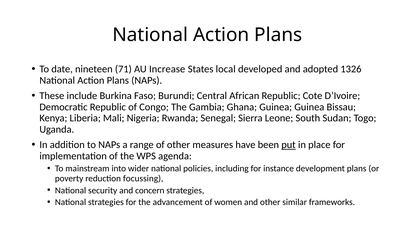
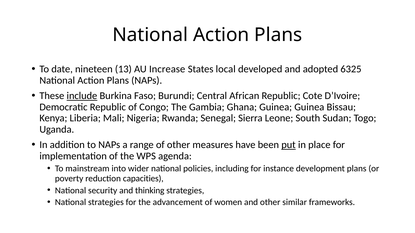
71: 71 -> 13 (123, 69)
1326: 1326 -> 6325 (351, 69)
include underline: none -> present (82, 96)
focussing: focussing -> capacities (143, 179)
concern: concern -> thinking (150, 191)
